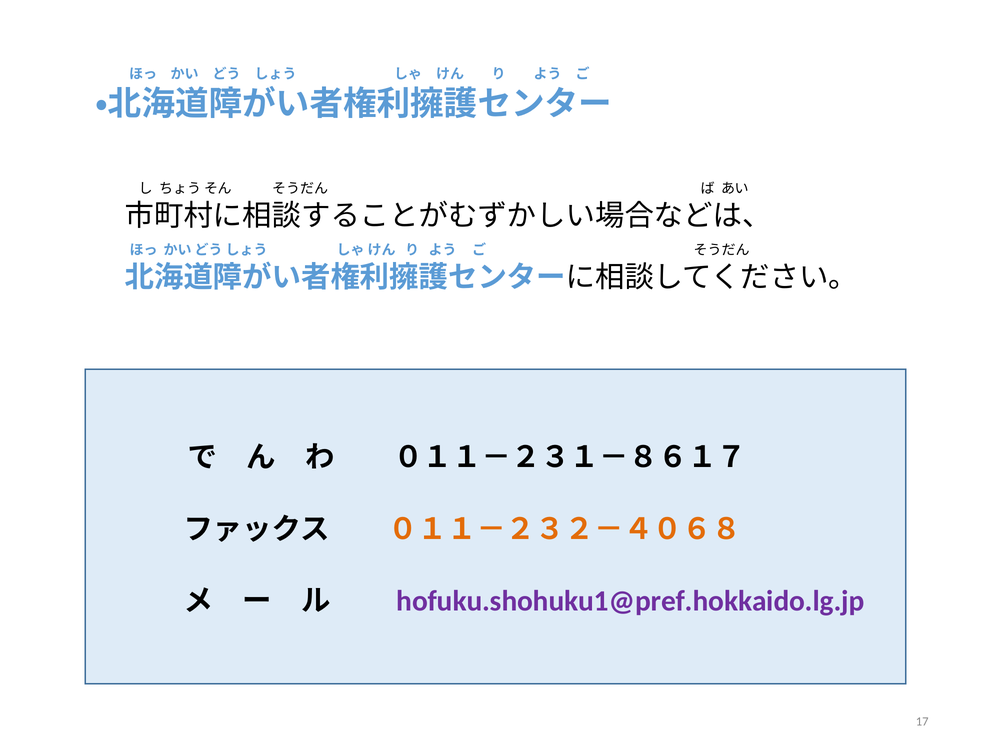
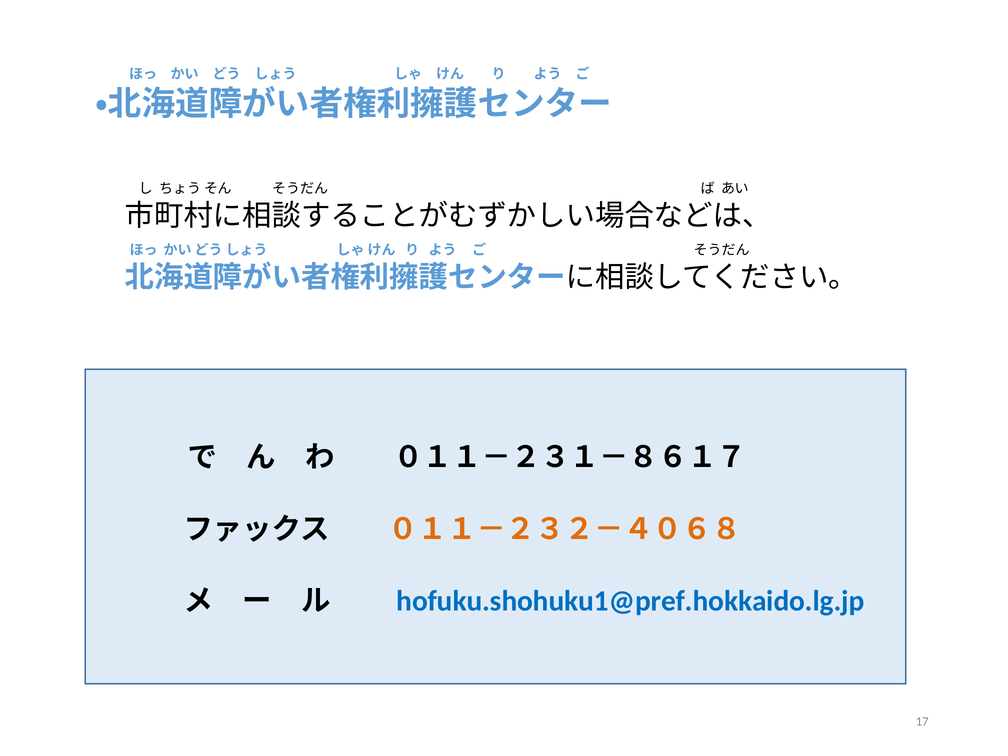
hofuku.shohuku1@pref.hokkaido.lg.jp colour: purple -> blue (630, 601)
